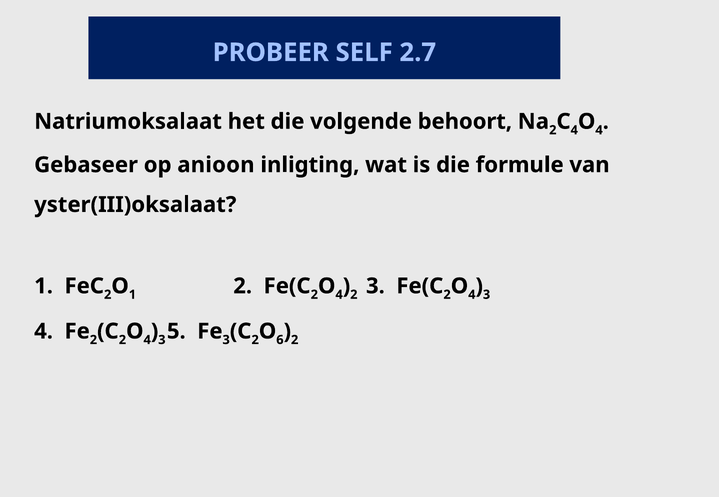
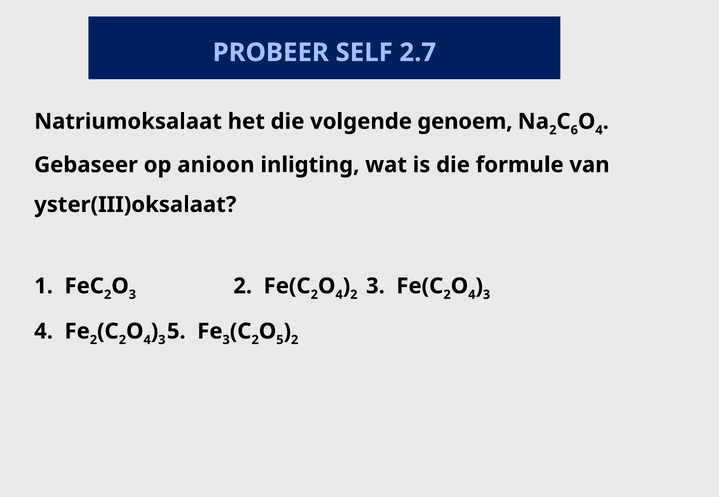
behoort: behoort -> genoem (465, 122)
4: 4 -> 6 (574, 130)
1: 1 -> 3 (132, 295)
6: 6 -> 5 (280, 340)
